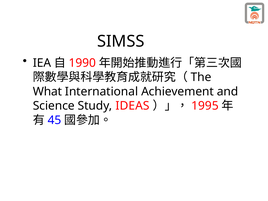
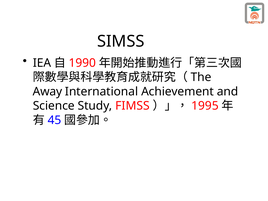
What: What -> Away (47, 92)
IDEAS: IDEAS -> FIMSS (133, 106)
